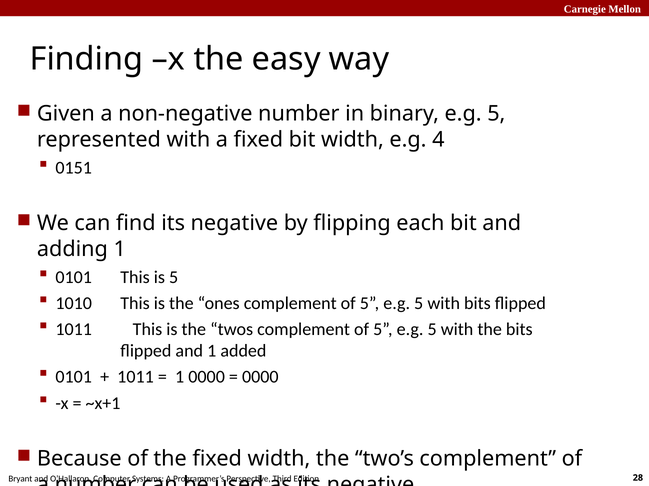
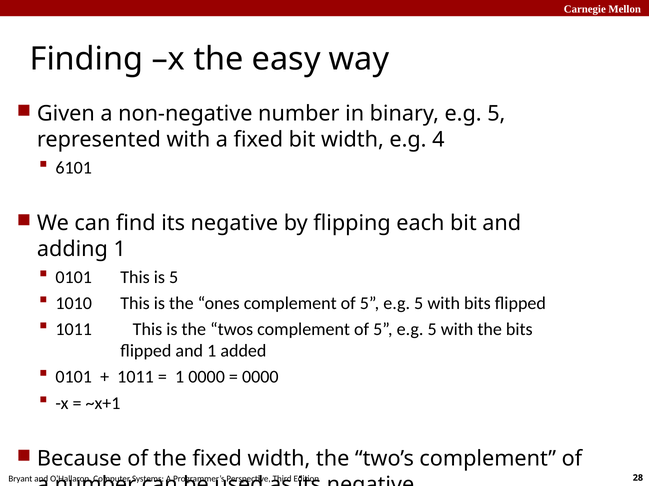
0151: 0151 -> 6101 (74, 168)
